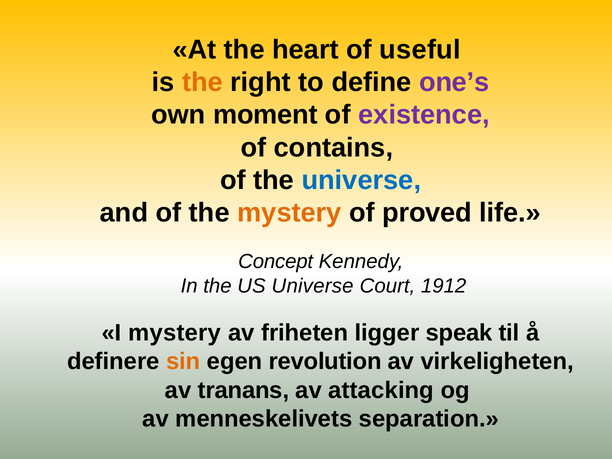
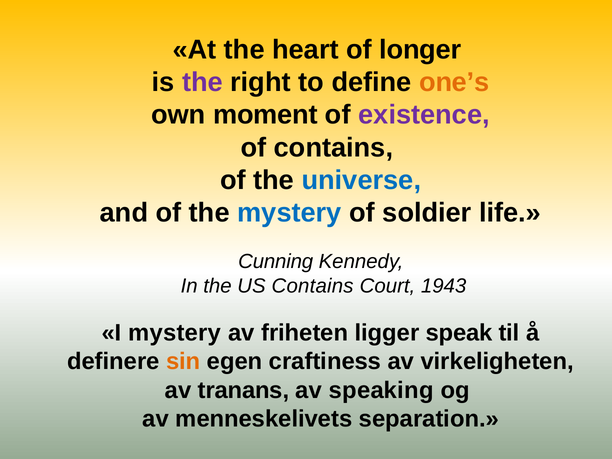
useful: useful -> longer (420, 50)
the colour: orange -> purple (202, 82)
one’s colour: purple -> orange (454, 82)
mystery colour: orange -> blue (289, 213)
proved: proved -> soldier (427, 213)
Concept: Concept -> Cunning (276, 261)
US Universe: Universe -> Contains (313, 286)
1912: 1912 -> 1943 (444, 286)
revolution: revolution -> craftiness (325, 362)
attacking: attacking -> speaking (381, 390)
